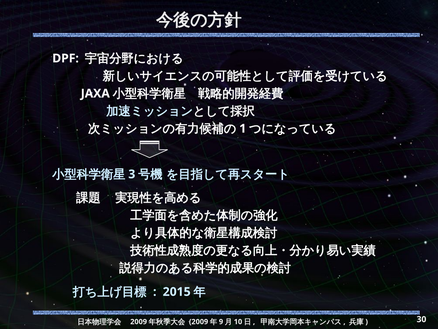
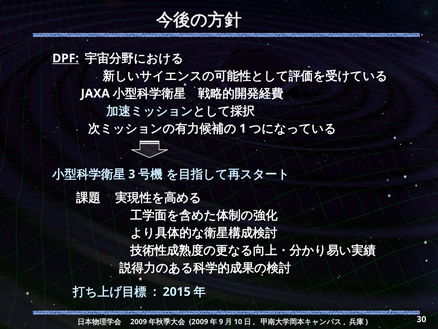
DPF underline: none -> present (66, 58)
